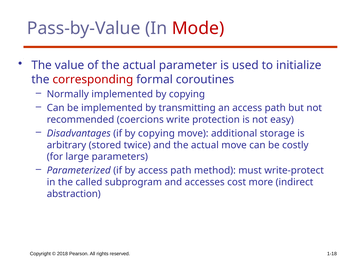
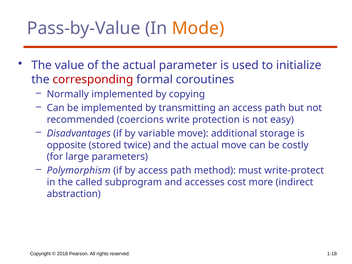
Mode colour: red -> orange (198, 28)
if by copying: copying -> variable (156, 133)
arbitrary: arbitrary -> opposite (67, 145)
Parameterized: Parameterized -> Polymorphism (79, 170)
